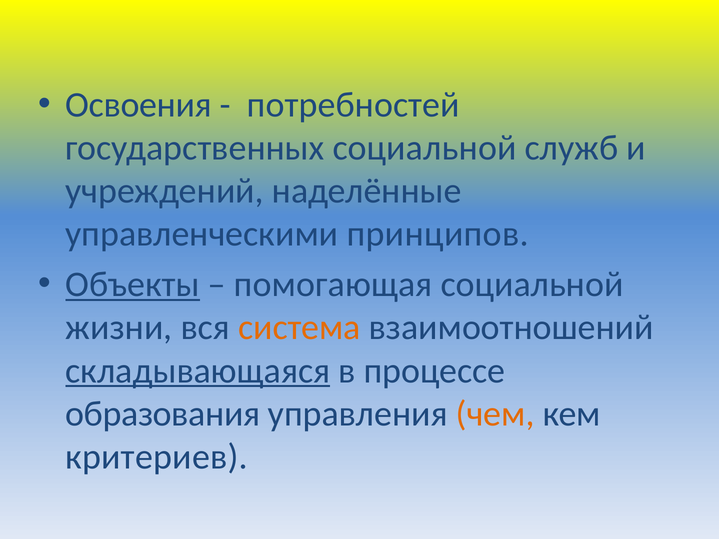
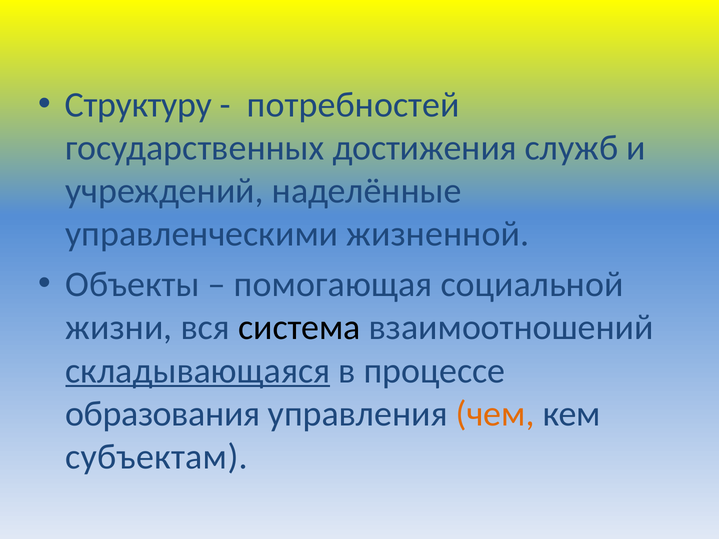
Освоения: Освоения -> Структуру (139, 105)
государственных социальной: социальной -> достижения (425, 148)
принципов: принципов -> жизненной (438, 234)
Объекты underline: present -> none (133, 285)
система colour: orange -> black (299, 328)
критериев: критериев -> субъектам (157, 457)
